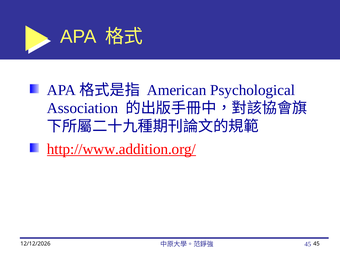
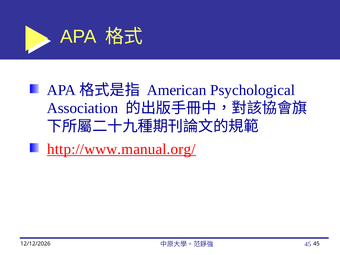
http://www.addition.org/: http://www.addition.org/ -> http://www.manual.org/ (121, 149)
